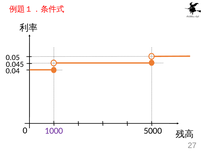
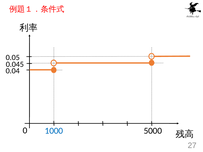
1000 colour: purple -> blue (54, 131)
